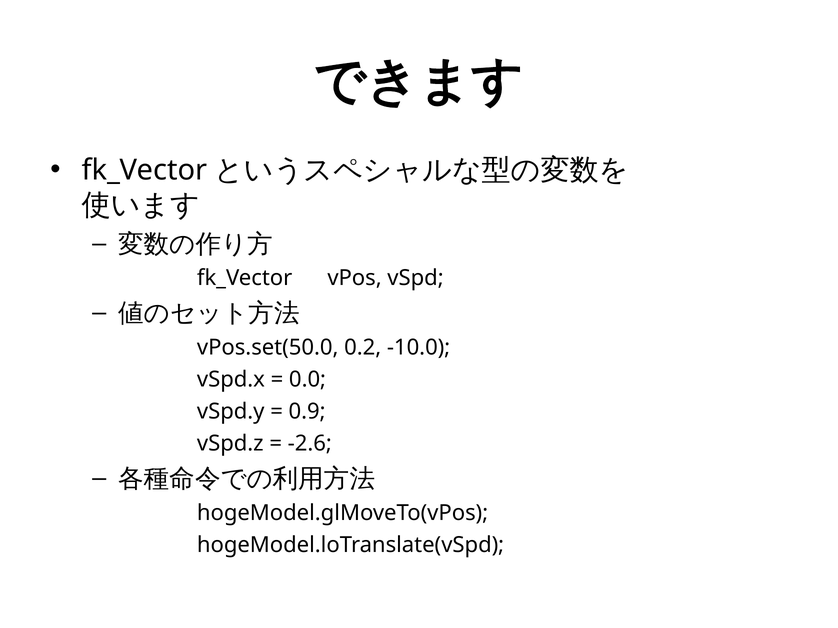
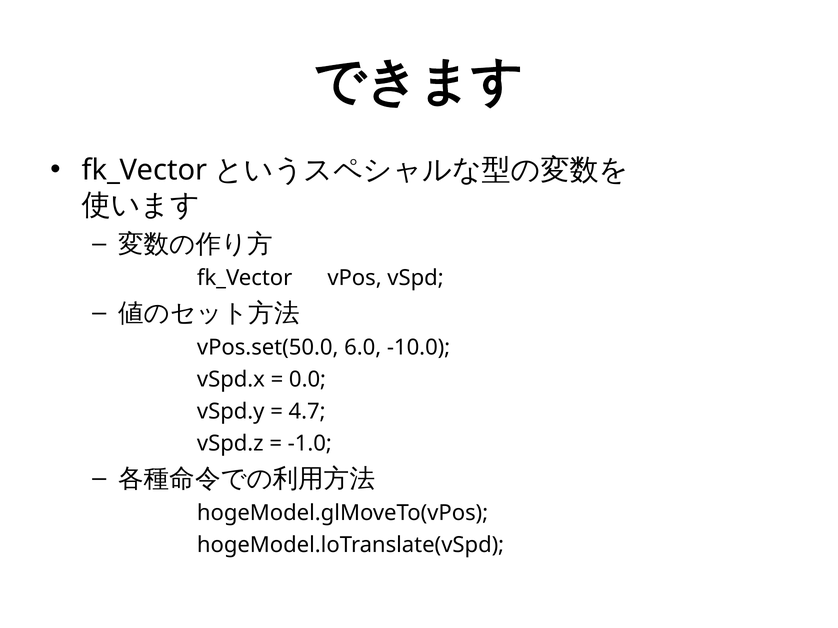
0.2: 0.2 -> 6.0 (363, 348)
0.9: 0.9 -> 4.7 (307, 412)
-2.6: -2.6 -> -1.0 (310, 444)
